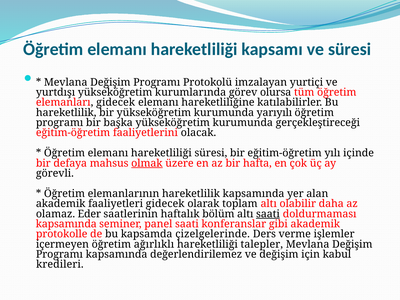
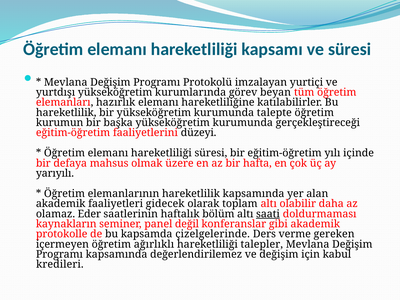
olursa: olursa -> beyan (276, 92)
elemanları gidecek: gidecek -> hazırlık (116, 102)
yarıyılı: yarıyılı -> talepte (274, 113)
programı: programı -> kurumun (60, 123)
olacak: olacak -> düzeyi (199, 133)
olmak underline: present -> none (147, 163)
görevli: görevli -> yarıyılı (55, 173)
kapsamında: kapsamında -> kaynakların (66, 224)
panel saati: saati -> değil (187, 224)
işlemler: işlemler -> gereken (334, 234)
